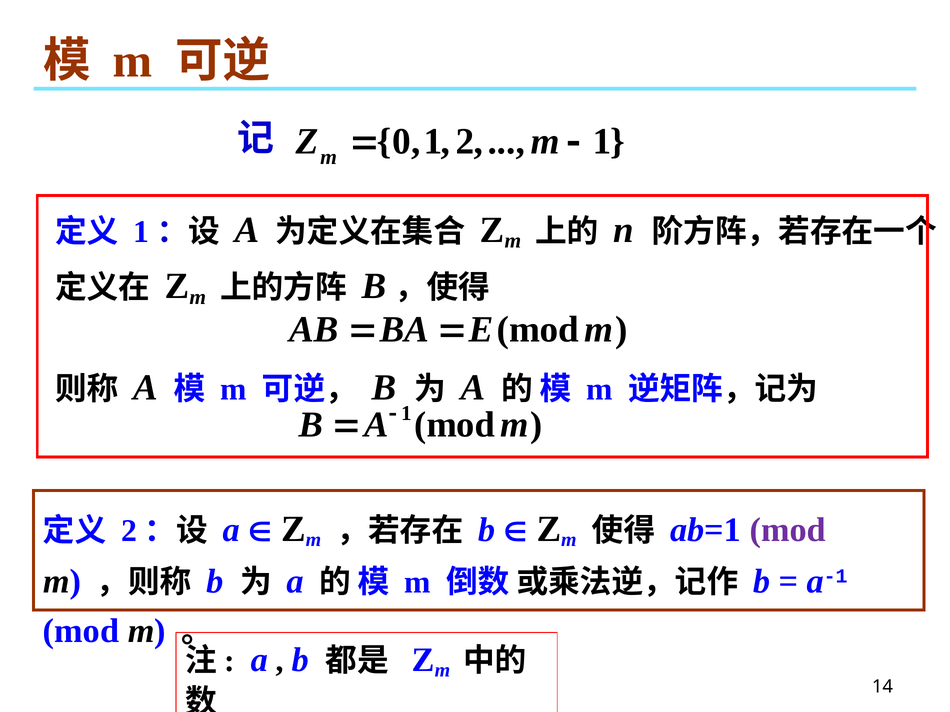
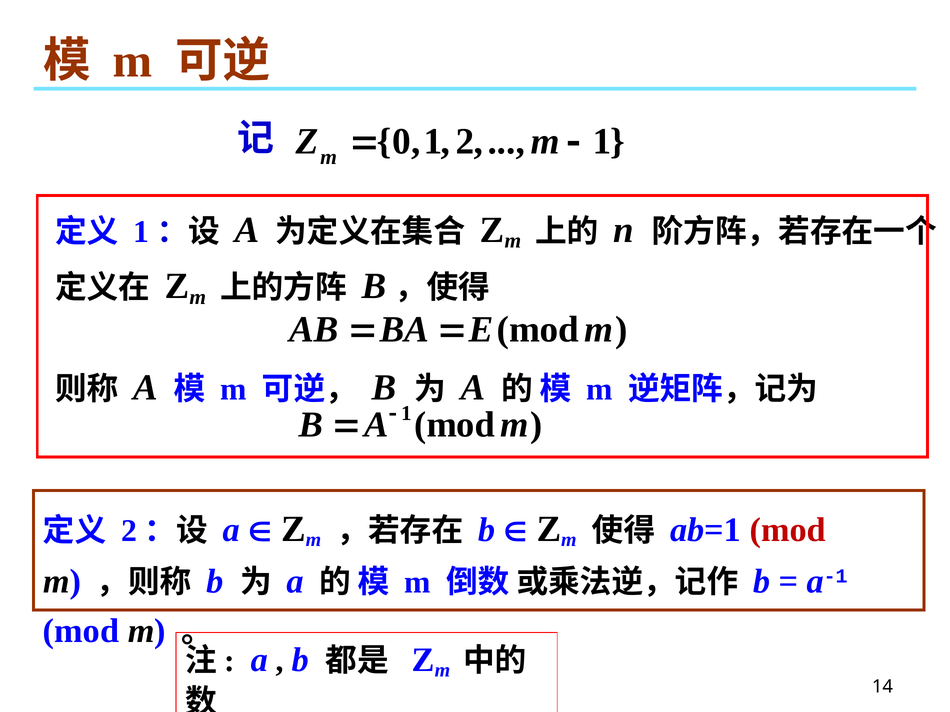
mod colour: purple -> red (788, 530)
